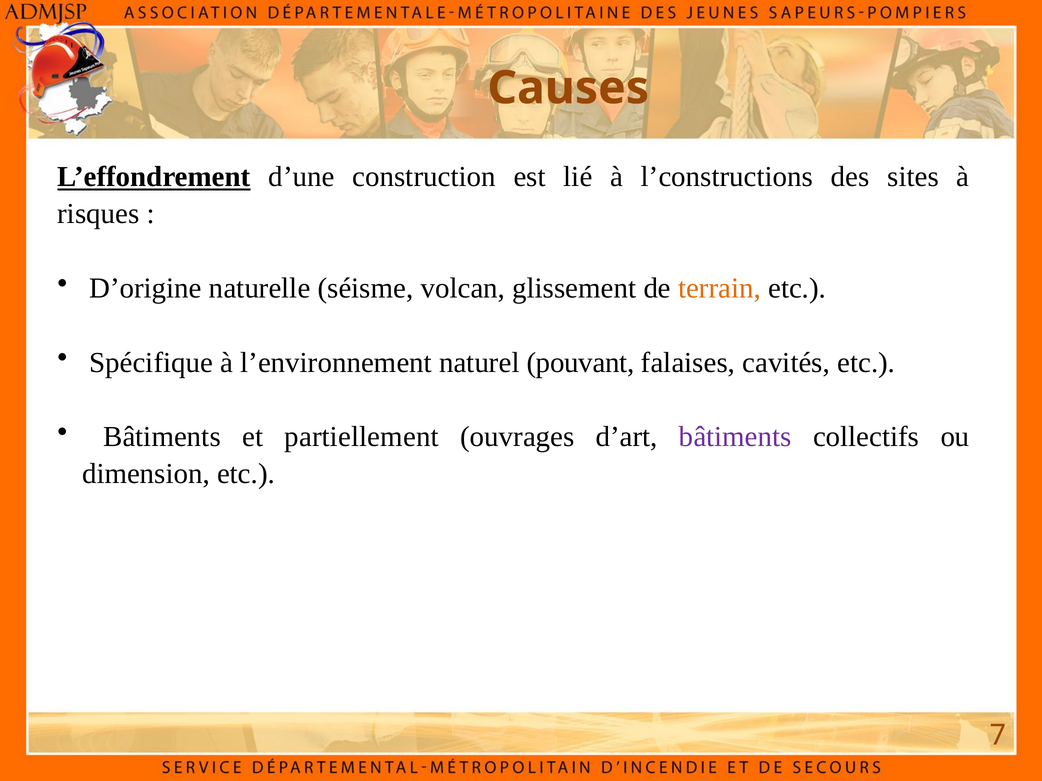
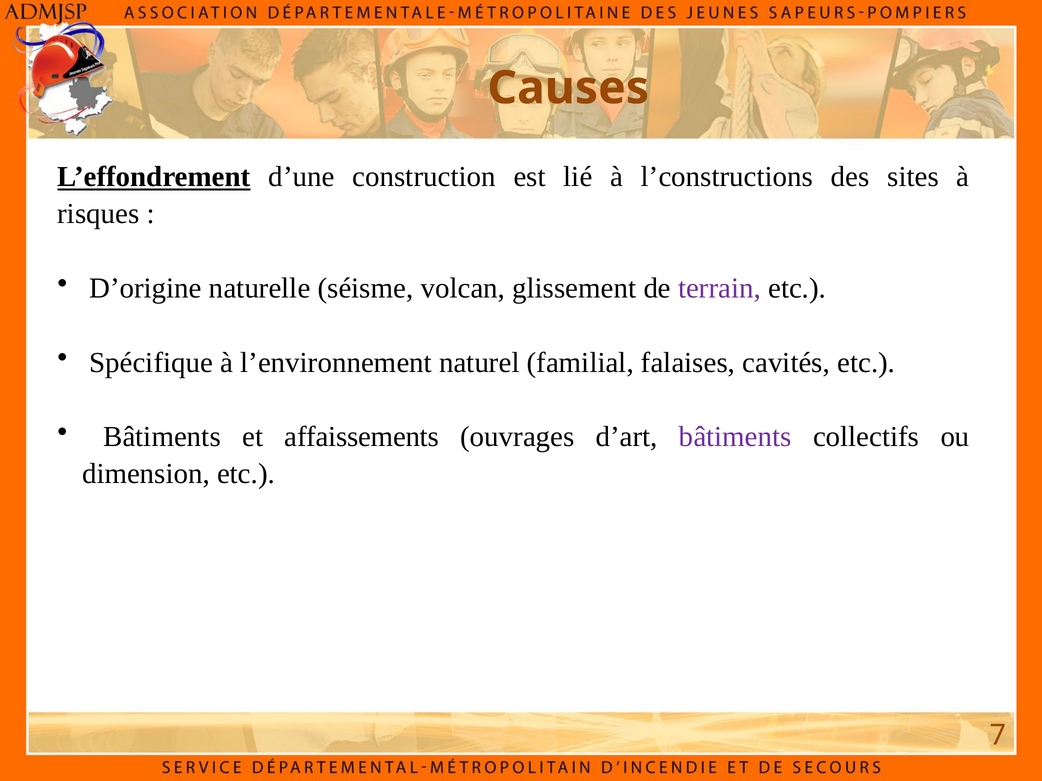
terrain colour: orange -> purple (719, 288)
pouvant: pouvant -> familial (580, 363)
partiellement: partiellement -> affaissements (362, 437)
